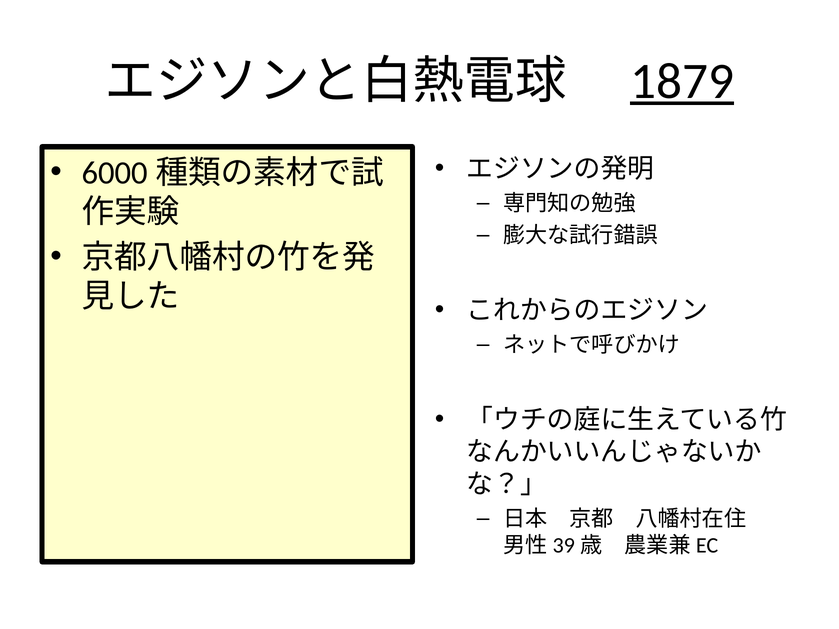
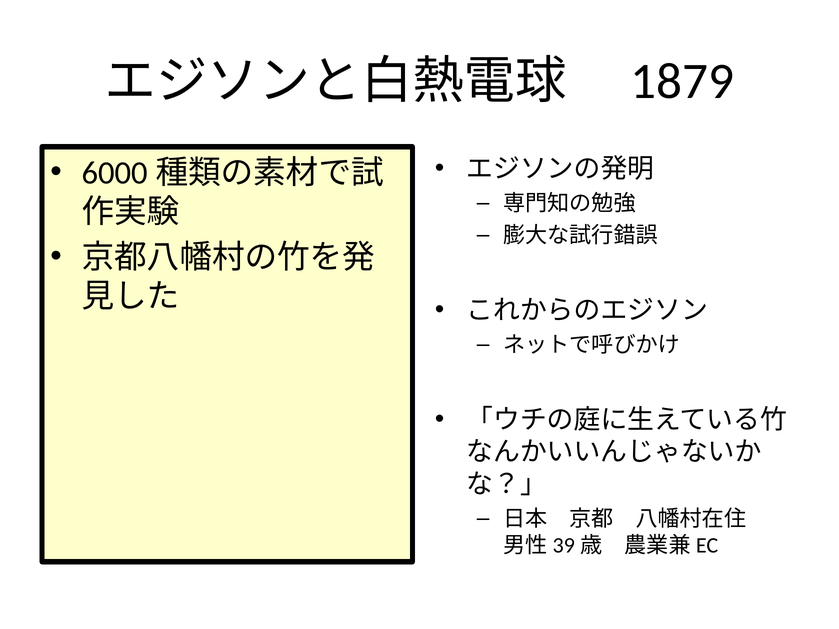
1879 underline: present -> none (682, 81)
